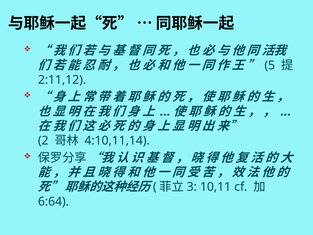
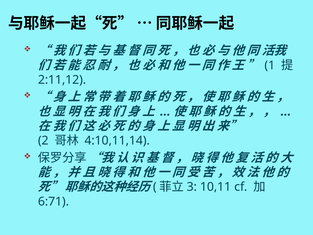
5: 5 -> 1 (270, 65)
6:64: 6:64 -> 6:71 (53, 201)
